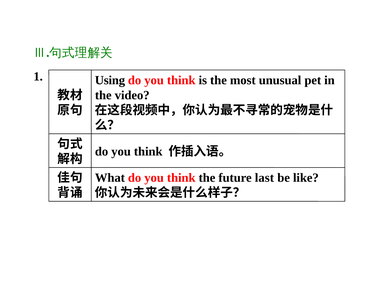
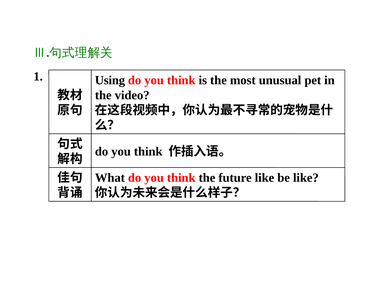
future last: last -> like (264, 178)
